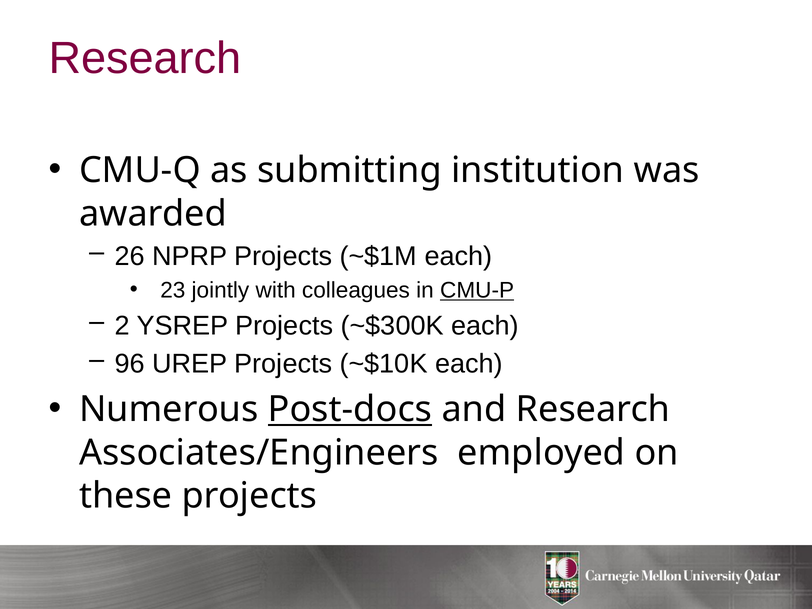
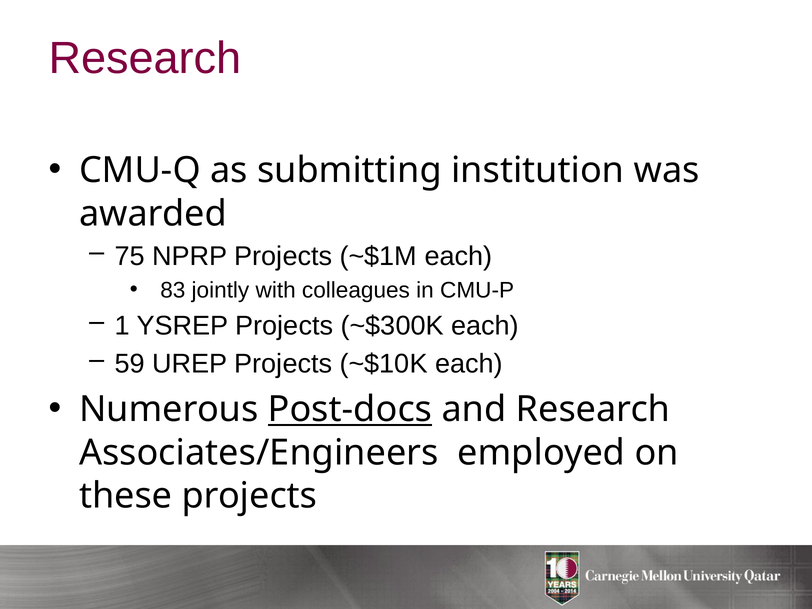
26: 26 -> 75 (130, 256)
23: 23 -> 83 (173, 290)
CMU-P underline: present -> none (477, 290)
2: 2 -> 1 (122, 326)
96: 96 -> 59 (130, 364)
